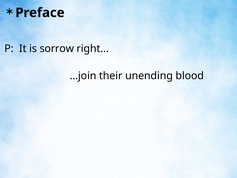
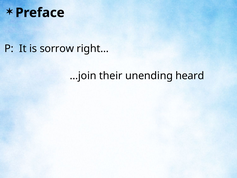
blood: blood -> heard (190, 76)
